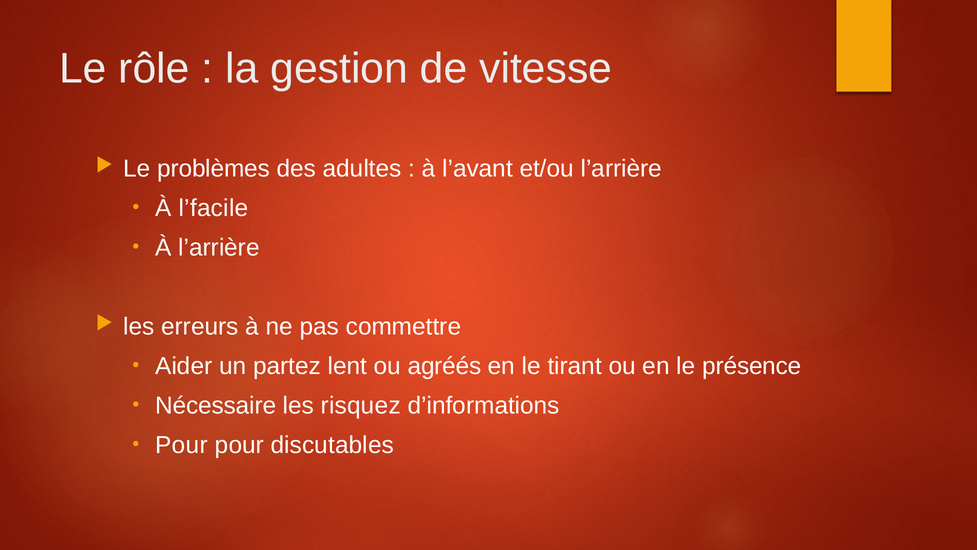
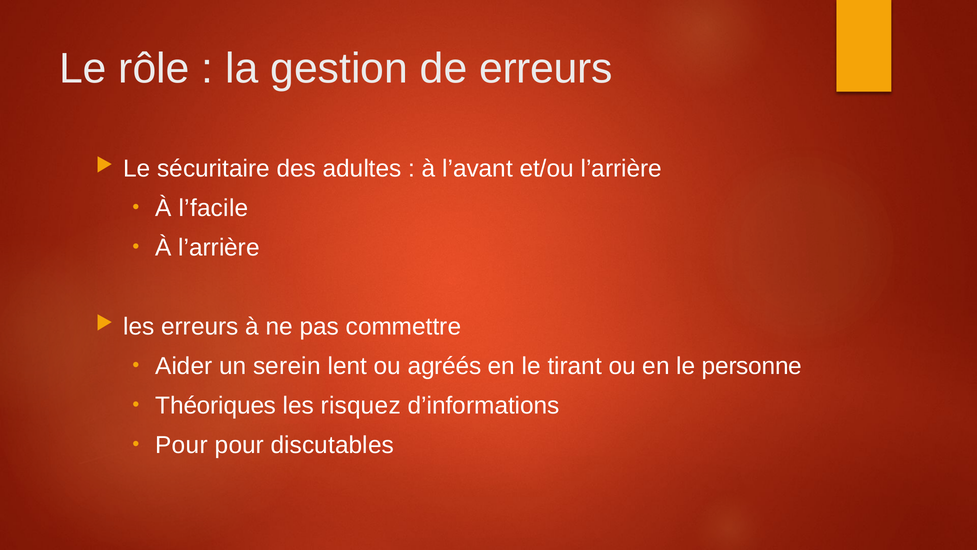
de vitesse: vitesse -> erreurs (546, 69)
problèmes: problèmes -> sécuritaire (214, 169)
partez: partez -> serein (287, 366)
présence: présence -> personne (752, 366)
Nécessaire: Nécessaire -> Théoriques (216, 406)
